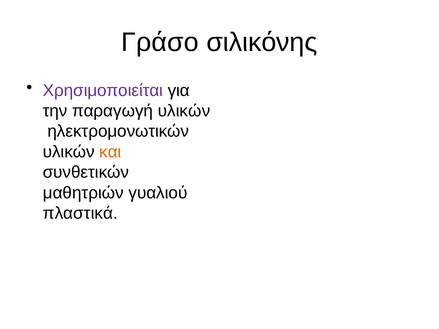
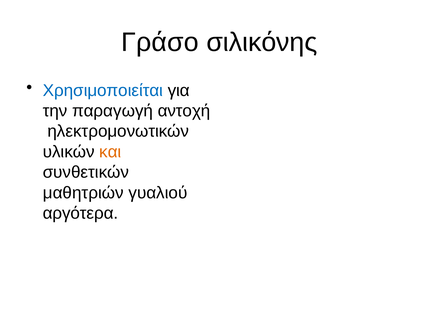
Χρησιμοποιείται colour: purple -> blue (103, 90)
παραγωγή υλικών: υλικών -> αντοχή (184, 111)
πλαστικά: πλαστικά -> αργότερα (81, 213)
